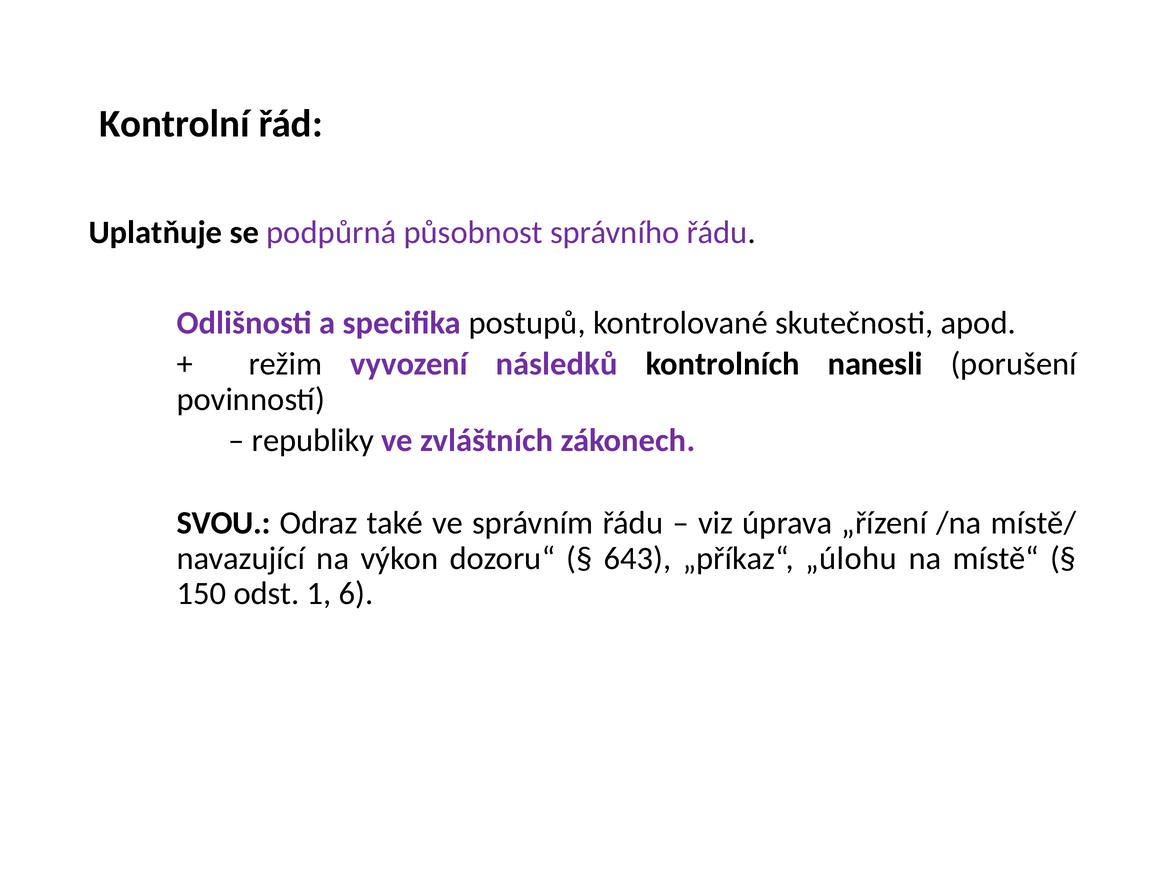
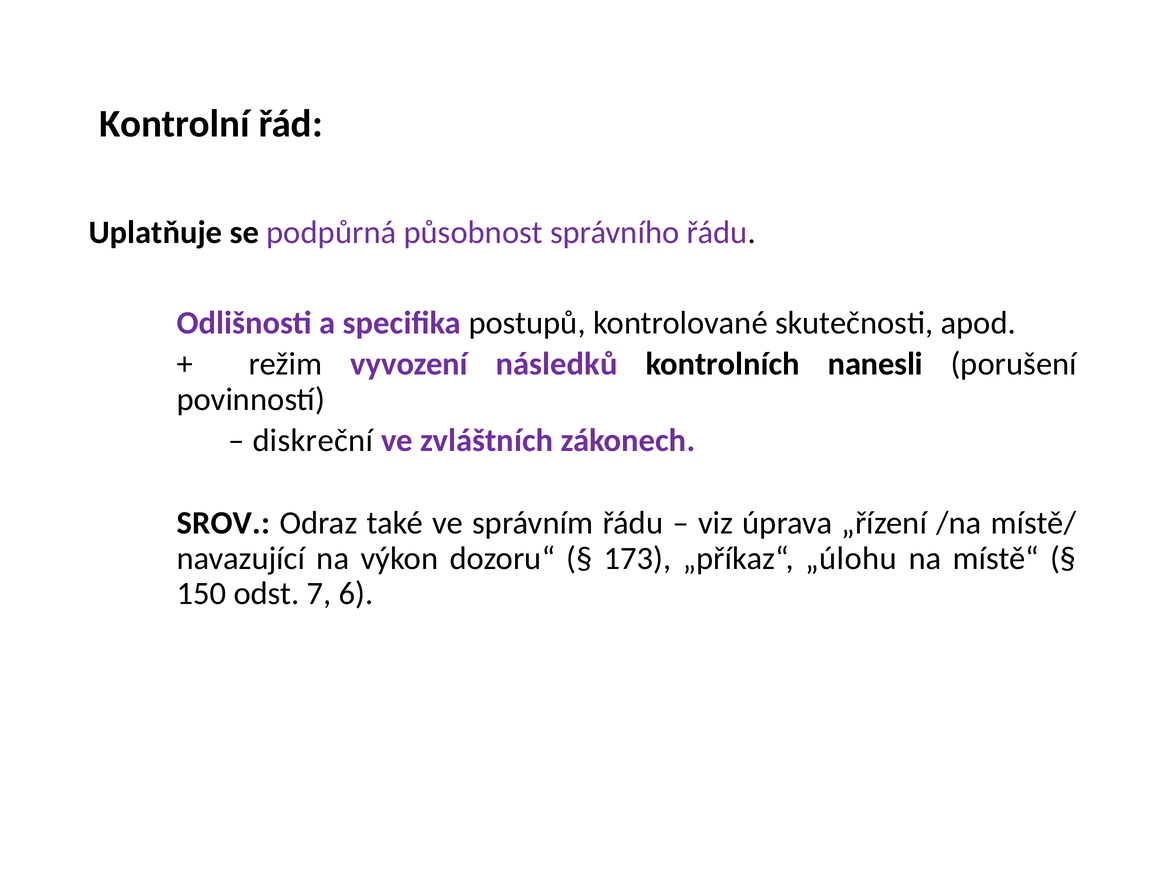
republiky: republiky -> diskreční (313, 440)
SVOU: SVOU -> SROV (223, 523)
643: 643 -> 173 (638, 558)
1: 1 -> 7 (319, 593)
